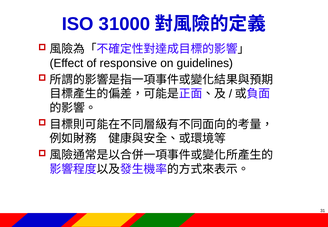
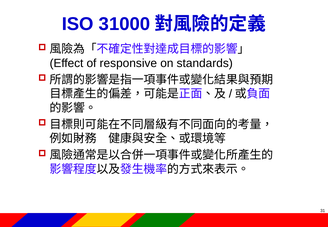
guidelines: guidelines -> standards (205, 63)
